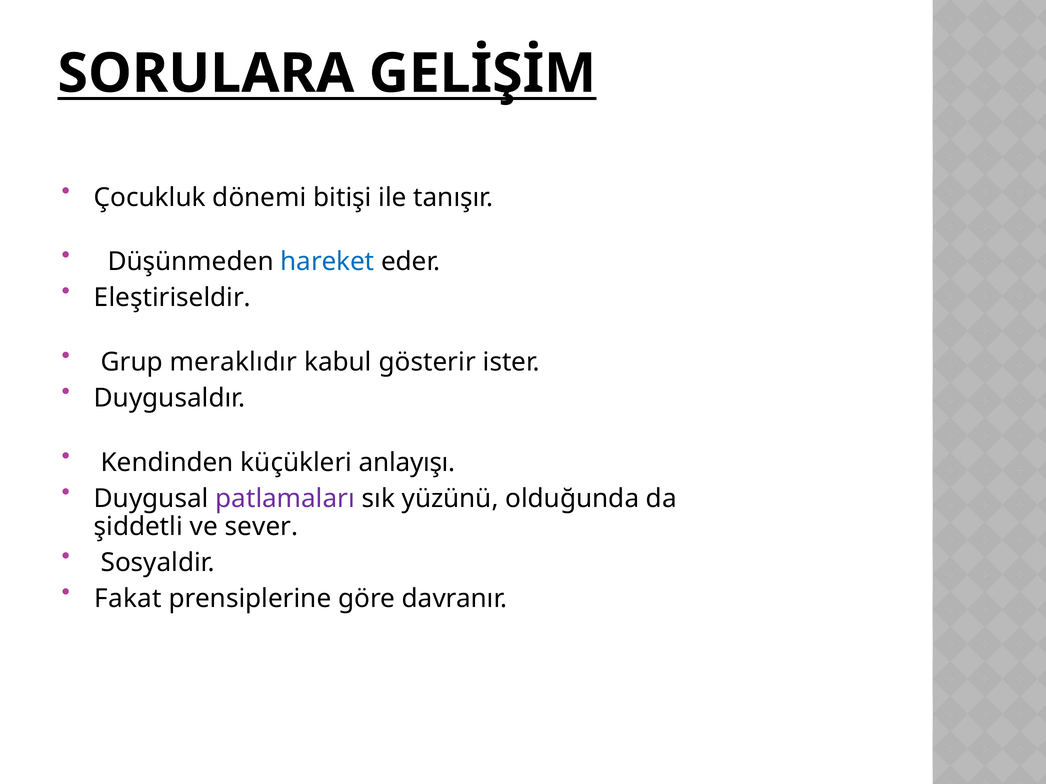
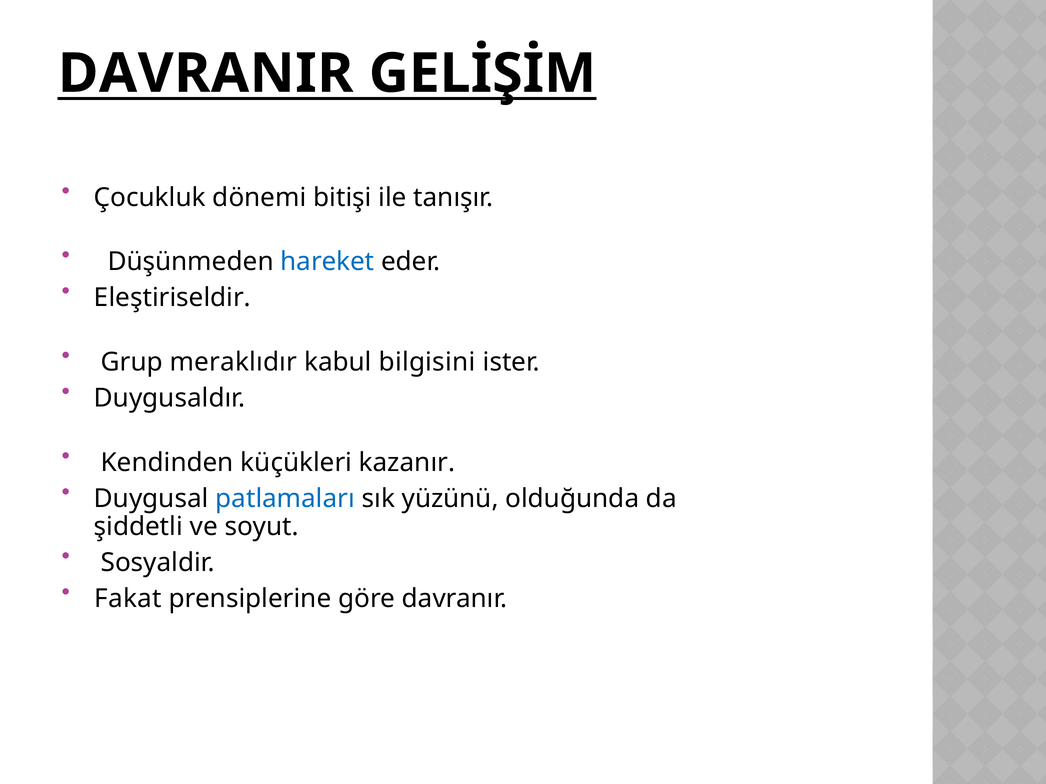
SORULARA: SORULARA -> DAVRANIR (206, 74)
gösterir: gösterir -> bilgisini (427, 362)
anlayışı: anlayışı -> kazanır (407, 463)
patlamaları colour: purple -> blue (285, 499)
sever: sever -> soyut (262, 527)
